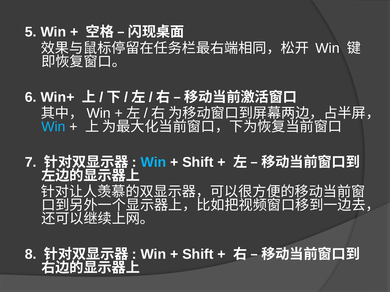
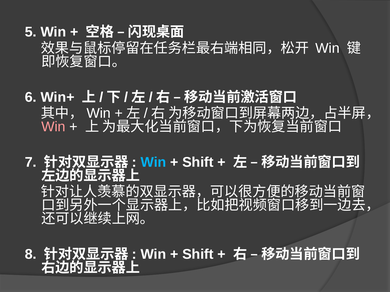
Win colour: light blue -> pink (53, 127)
